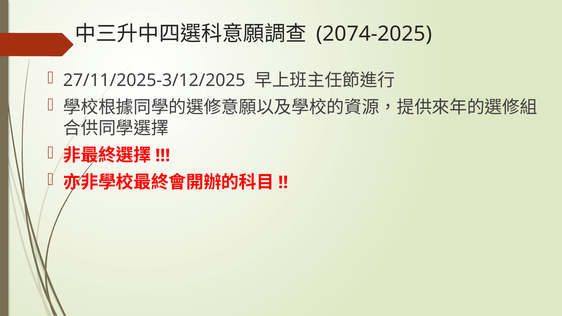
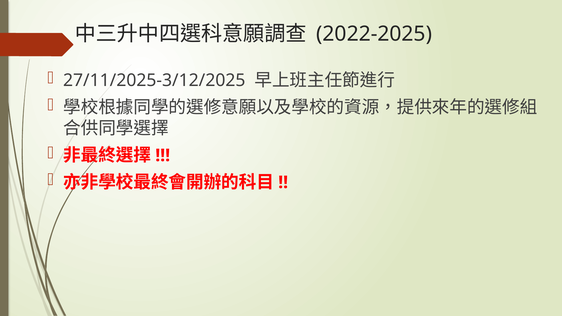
2074-2025: 2074-2025 -> 2022-2025 (374, 34)
